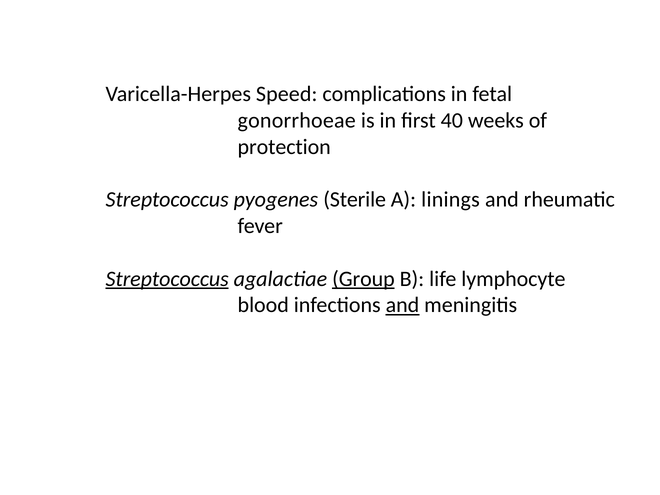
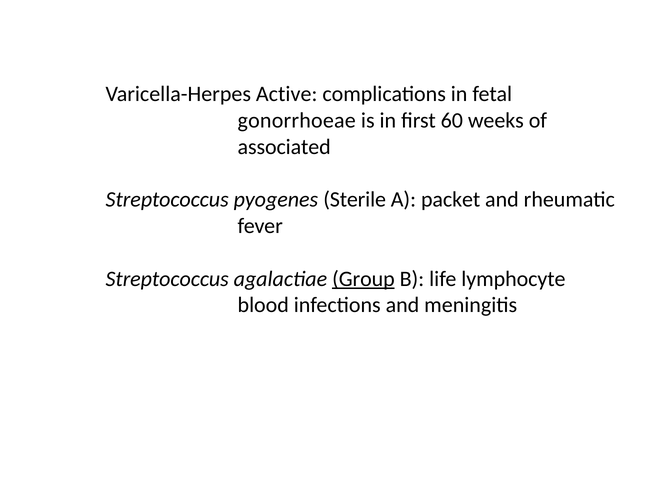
Speed: Speed -> Active (287, 94)
40: 40 -> 60 (452, 120)
protection: protection -> associated (284, 147)
linings: linings -> packet (451, 200)
Streptococcus underline: present -> none (167, 279)
and underline: present -> none (402, 305)
